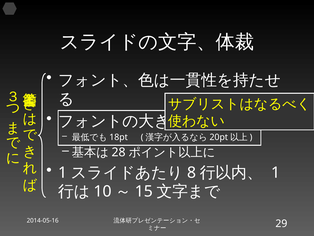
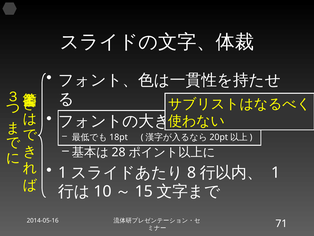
29: 29 -> 71 (281, 223)
